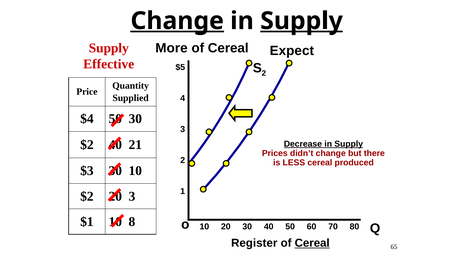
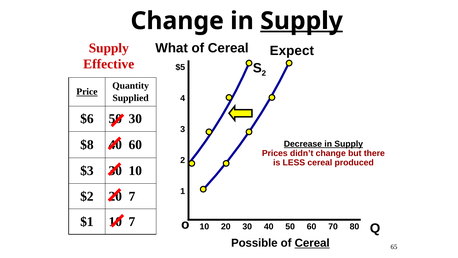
Change underline: present -> none (177, 21)
More: More -> What (172, 48)
Price underline: none -> present (87, 92)
$4: $4 -> $6 (87, 119)
$2: $2 -> $8 (87, 145)
21: 21 -> 60 (135, 145)
3: 3 -> 7 (132, 196)
8: 8 -> 7 (132, 221)
Register: Register -> Possible (254, 243)
